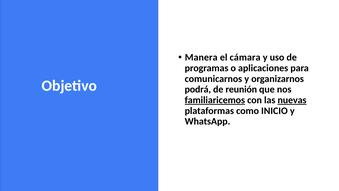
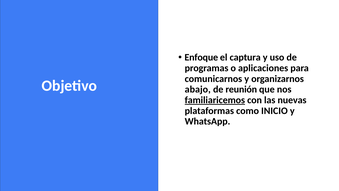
Manera: Manera -> Enfoque (201, 57)
cámara: cámara -> captura (245, 57)
podrá: podrá -> abajo (198, 89)
nuevas underline: present -> none (292, 100)
